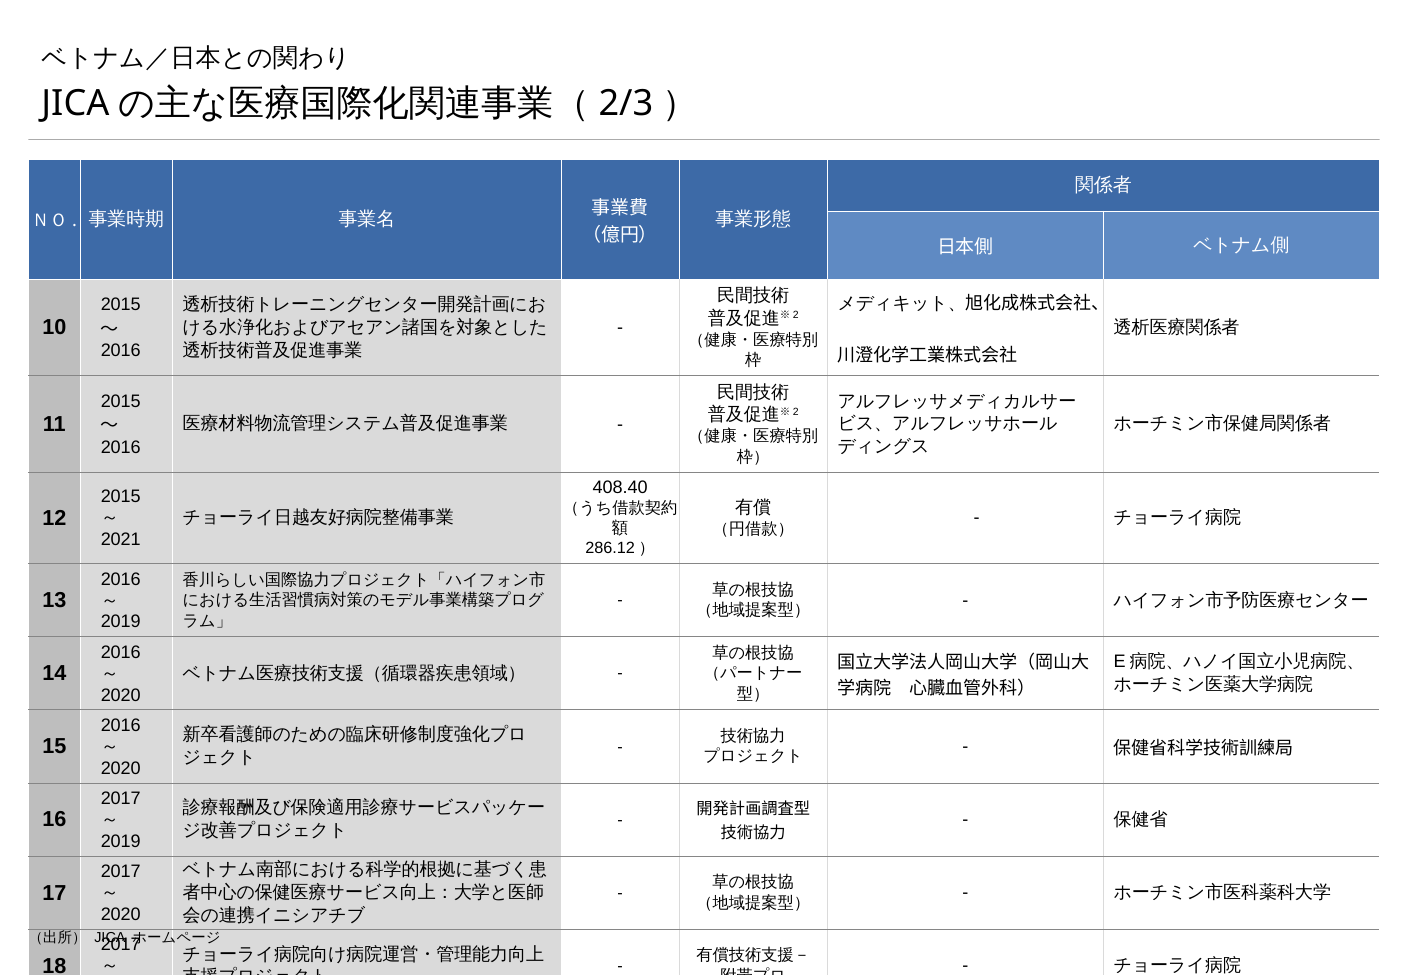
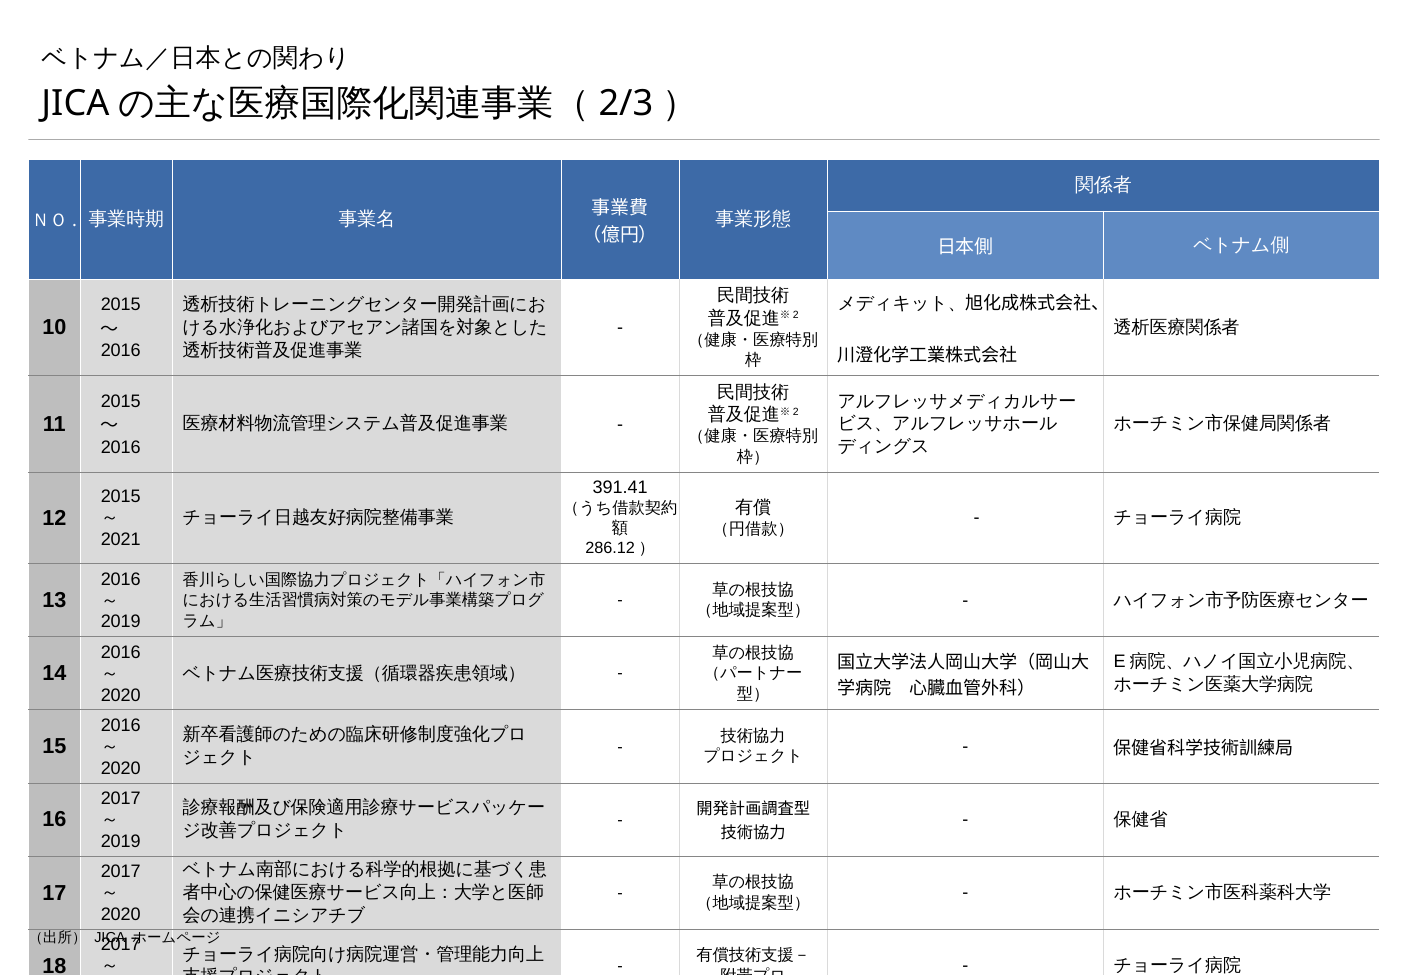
408.40: 408.40 -> 391.41 (620, 488)
